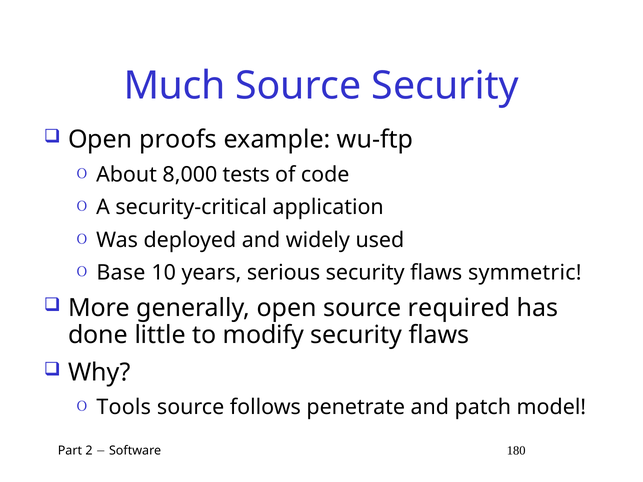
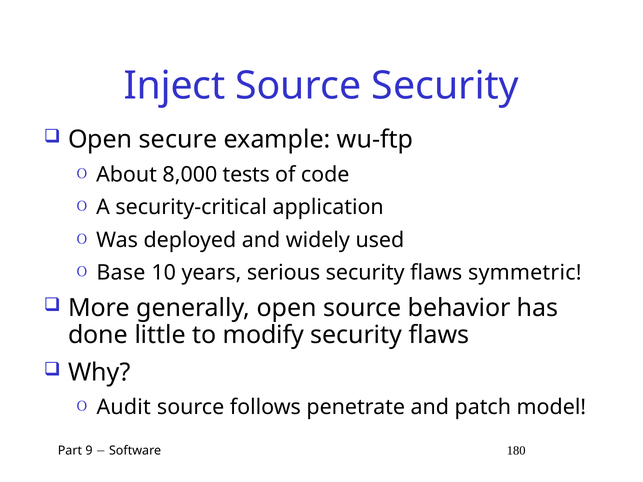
Much: Much -> Inject (174, 86)
proofs: proofs -> secure (178, 140)
required: required -> behavior (459, 308)
Tools: Tools -> Audit (124, 407)
2: 2 -> 9 (89, 451)
